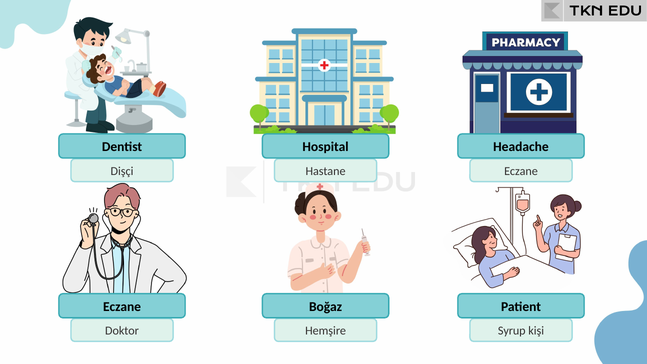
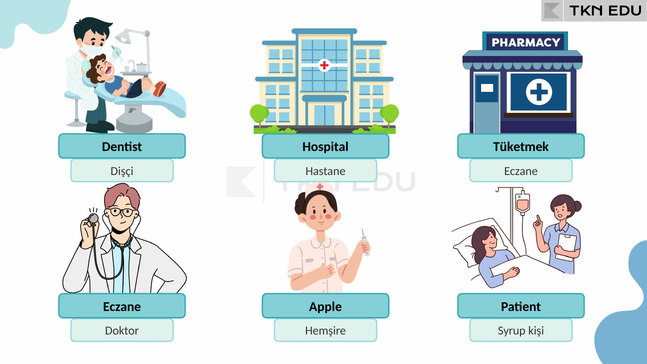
Headache: Headache -> Tüketmek (521, 147)
Boğaz: Boğaz -> Apple (326, 307)
